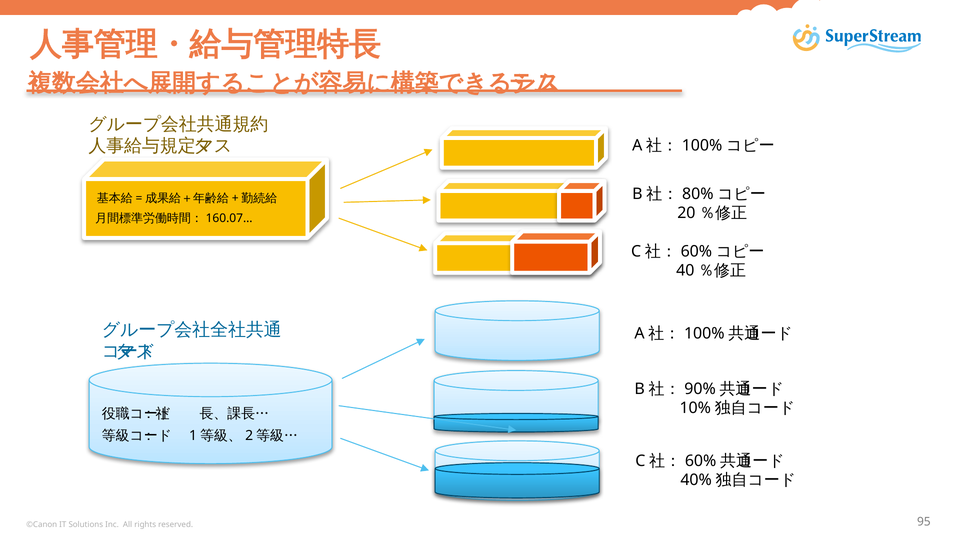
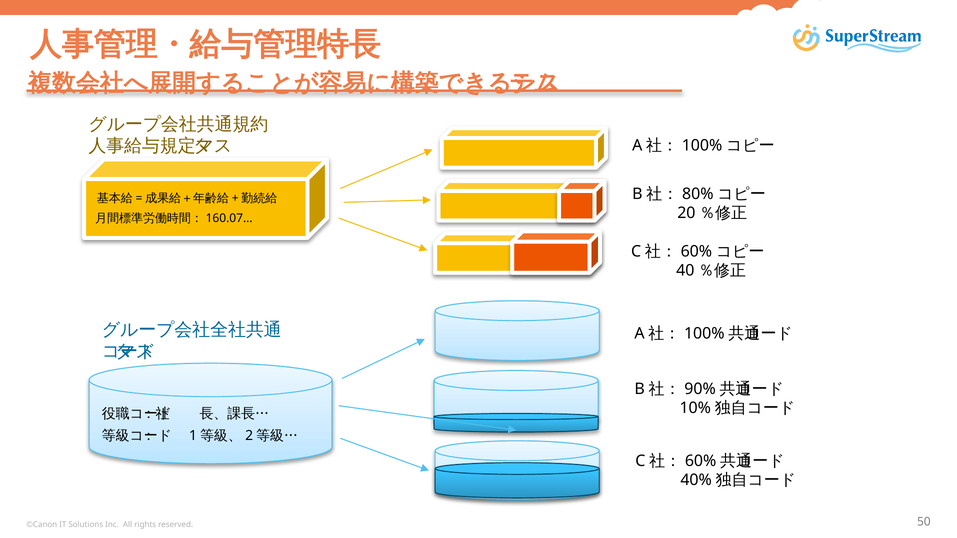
95: 95 -> 50 (924, 522)
